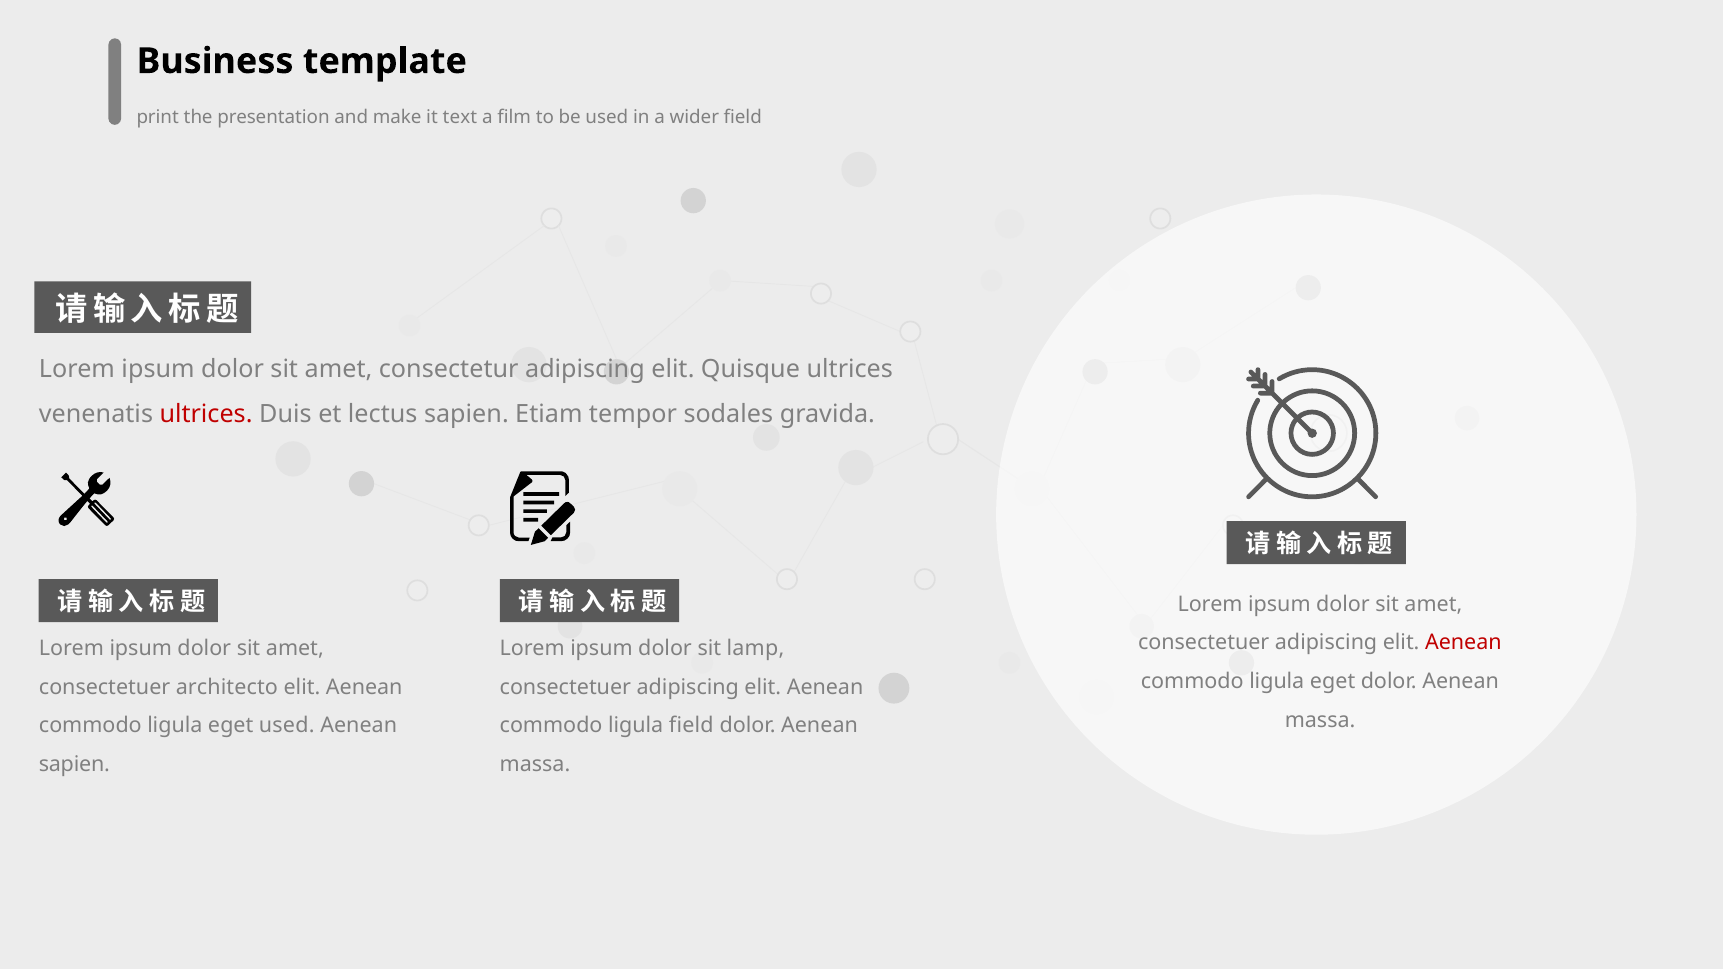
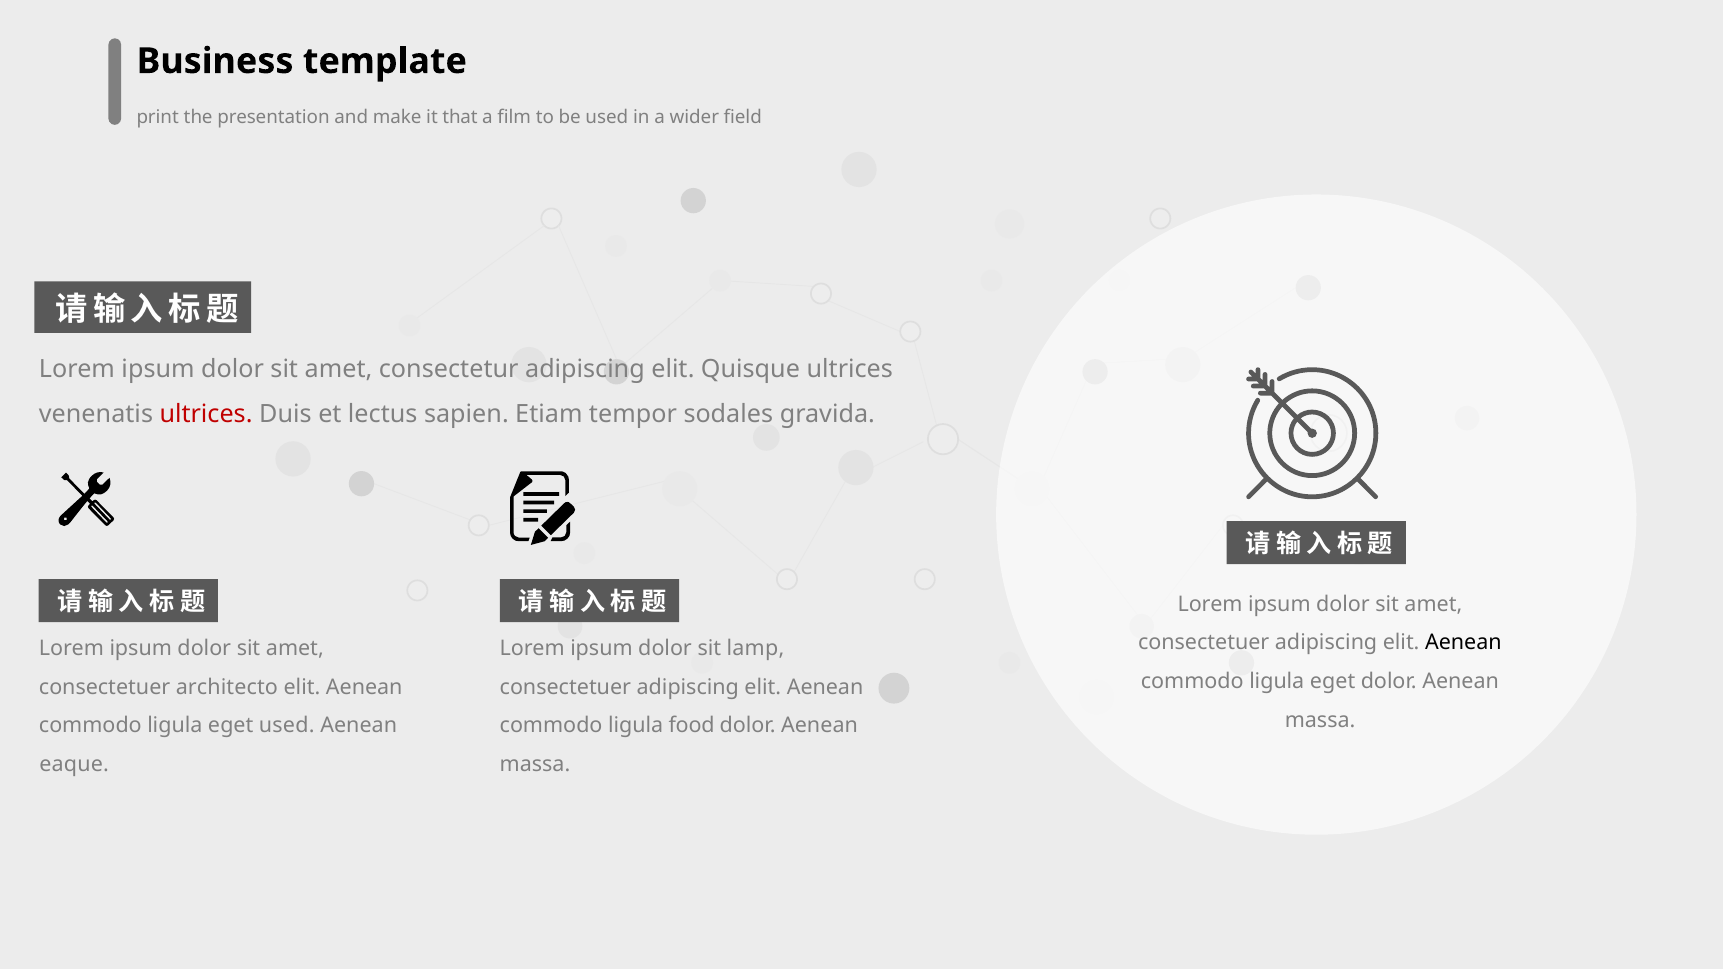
text: text -> that (460, 117)
Aenean colour: red -> black (1463, 643)
ligula field: field -> food (692, 726)
sapien: sapien -> eaque (74, 765)
